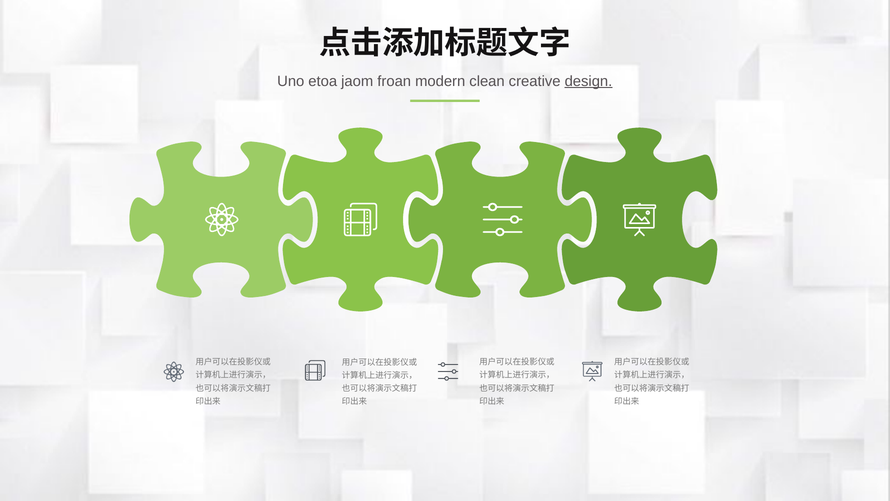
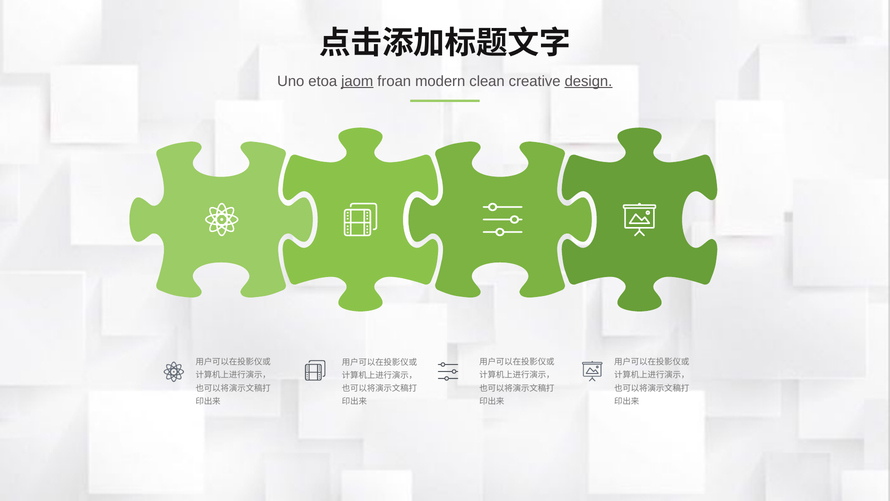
jaom underline: none -> present (357, 81)
